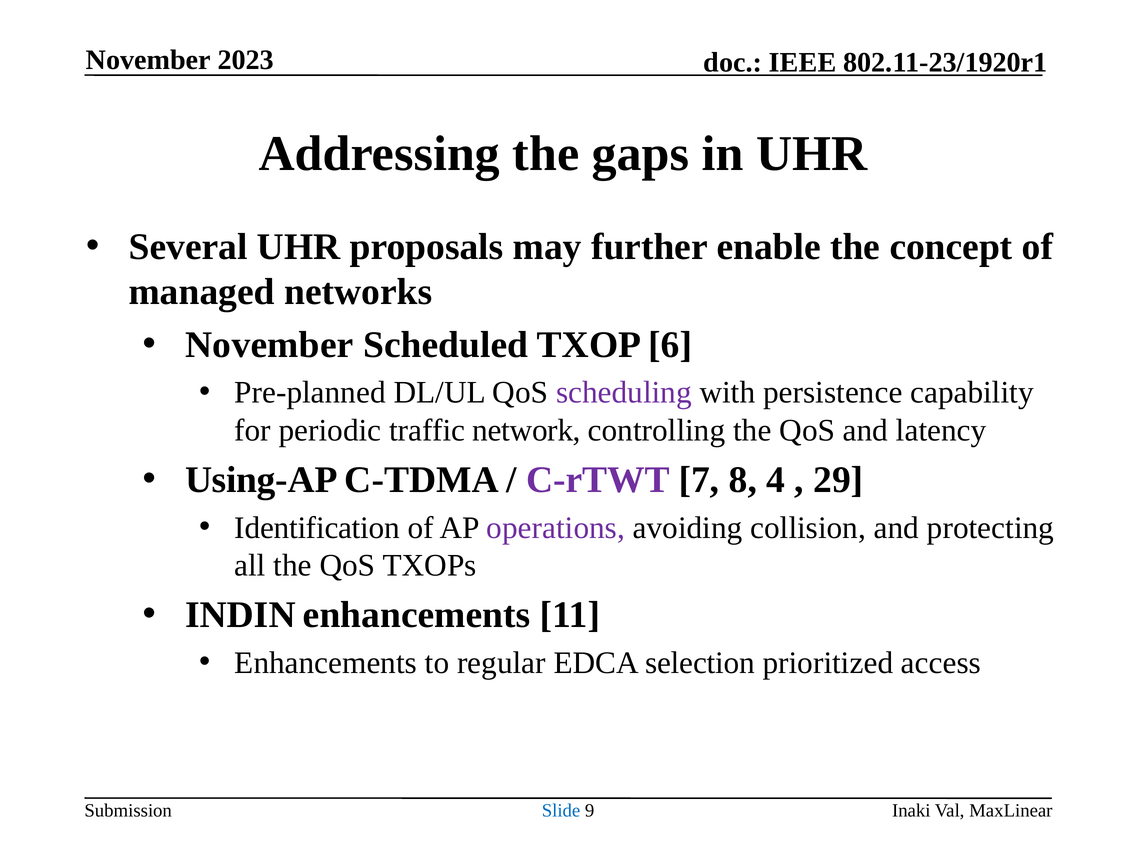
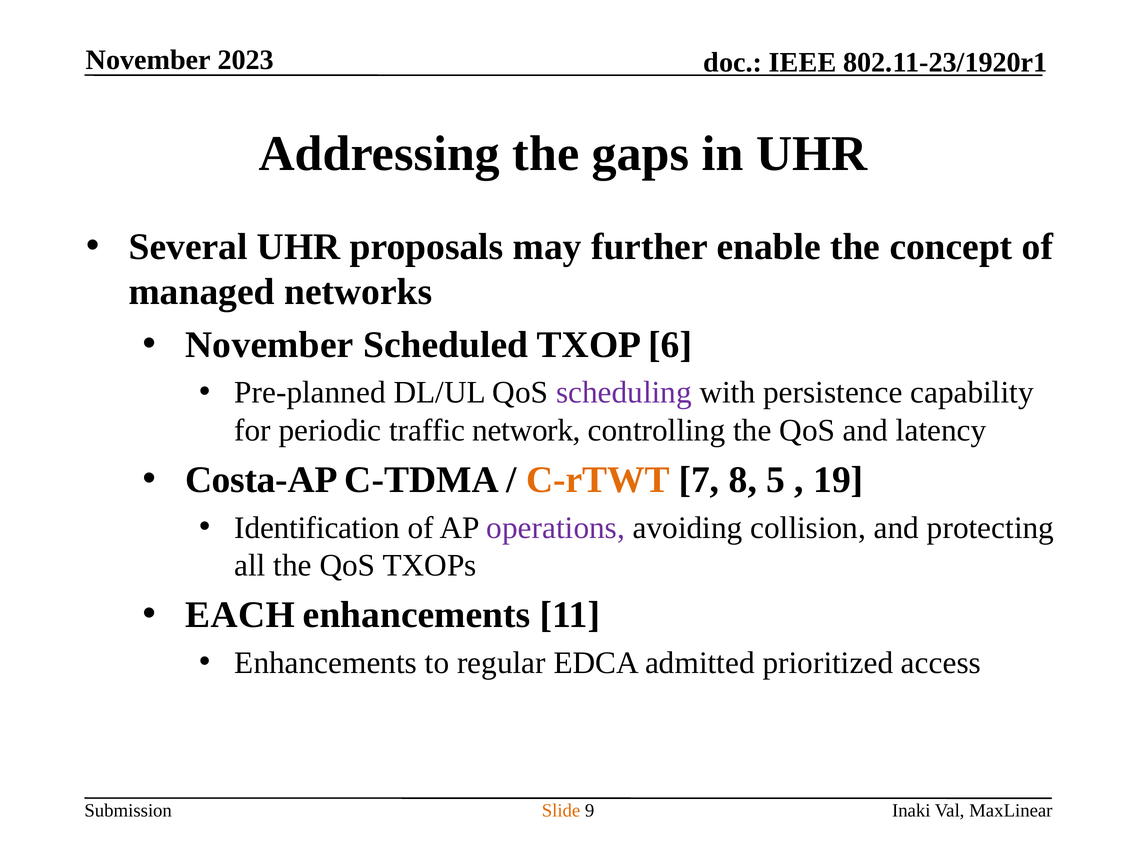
Using-AP: Using-AP -> Costa-AP (261, 480)
C-rTWT colour: purple -> orange (598, 480)
4: 4 -> 5 (776, 480)
29: 29 -> 19 (838, 480)
INDIN: INDIN -> EACH (240, 615)
selection: selection -> admitted (700, 663)
Slide colour: blue -> orange (561, 811)
